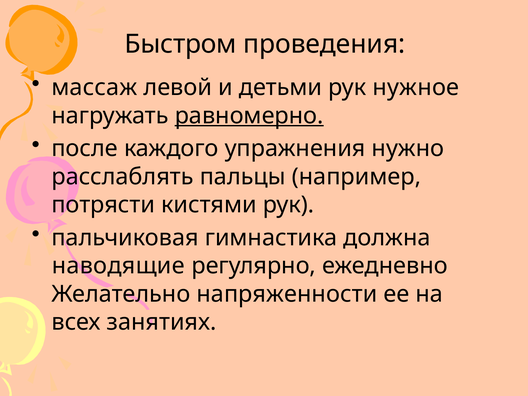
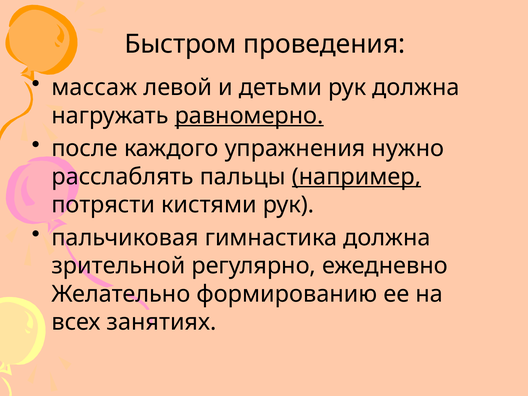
рук нужное: нужное -> должна (416, 87)
например underline: none -> present (356, 177)
наводящие: наводящие -> зрительной (118, 266)
напряженности: напряженности -> формированию (287, 294)
